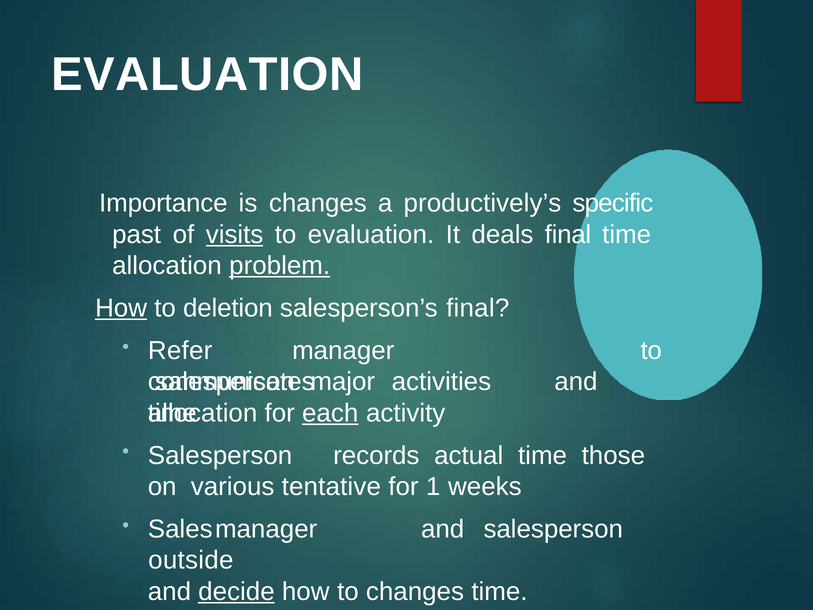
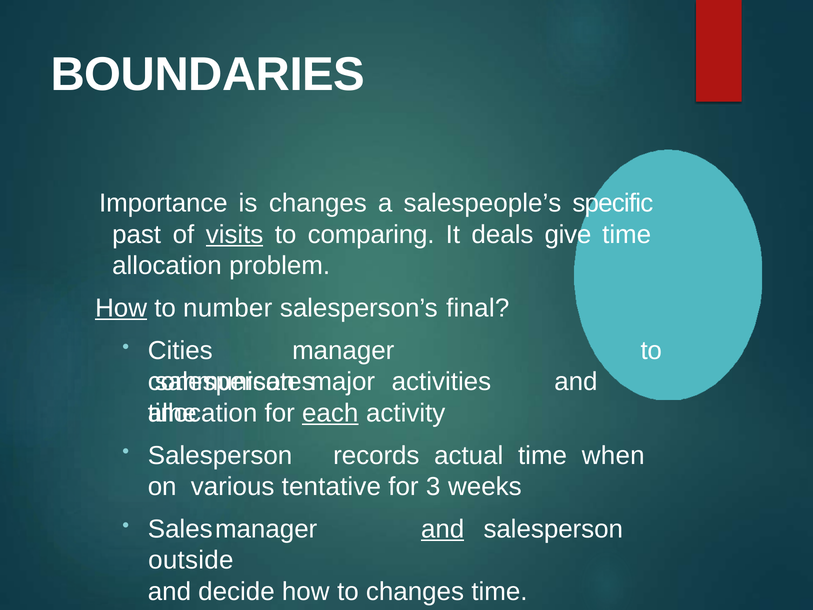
EVALUATION: EVALUATION -> BOUNDARIES (208, 75)
productively’s: productively’s -> salespeople’s (482, 203)
to evaluation: evaluation -> comparing (371, 234)
deals final: final -> give (568, 234)
problem underline: present -> none (280, 266)
deletion: deletion -> number (228, 308)
Refer: Refer -> Cities (180, 351)
those: those -> when (613, 455)
1: 1 -> 3 (433, 486)
and underline: none -> present (443, 529)
decide underline: present -> none (236, 591)
